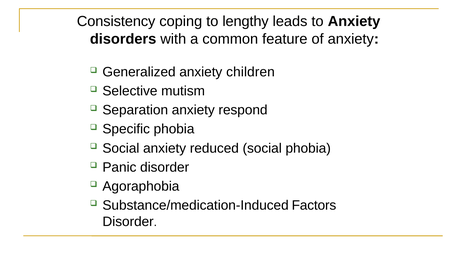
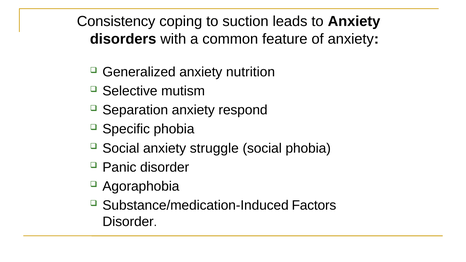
lengthy: lengthy -> suction (246, 21)
children: children -> nutrition (251, 72)
reduced: reduced -> struggle (214, 148)
